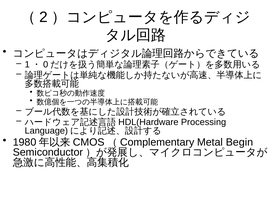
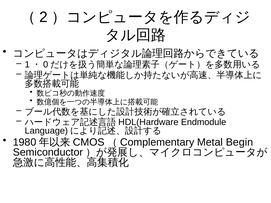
Processing: Processing -> Endmodule (204, 122)
